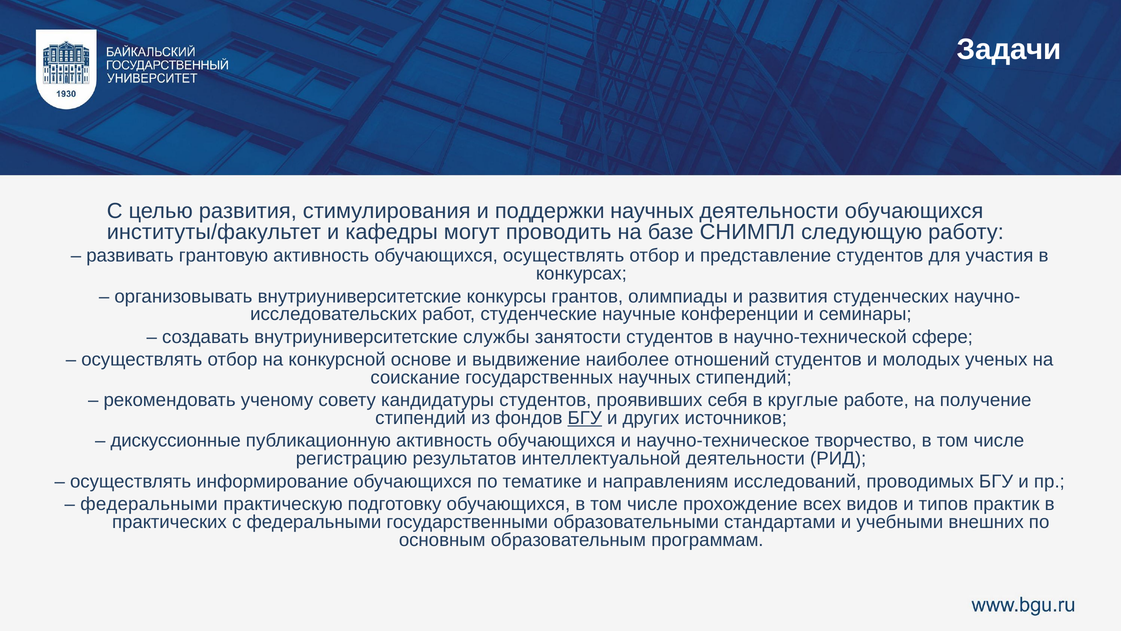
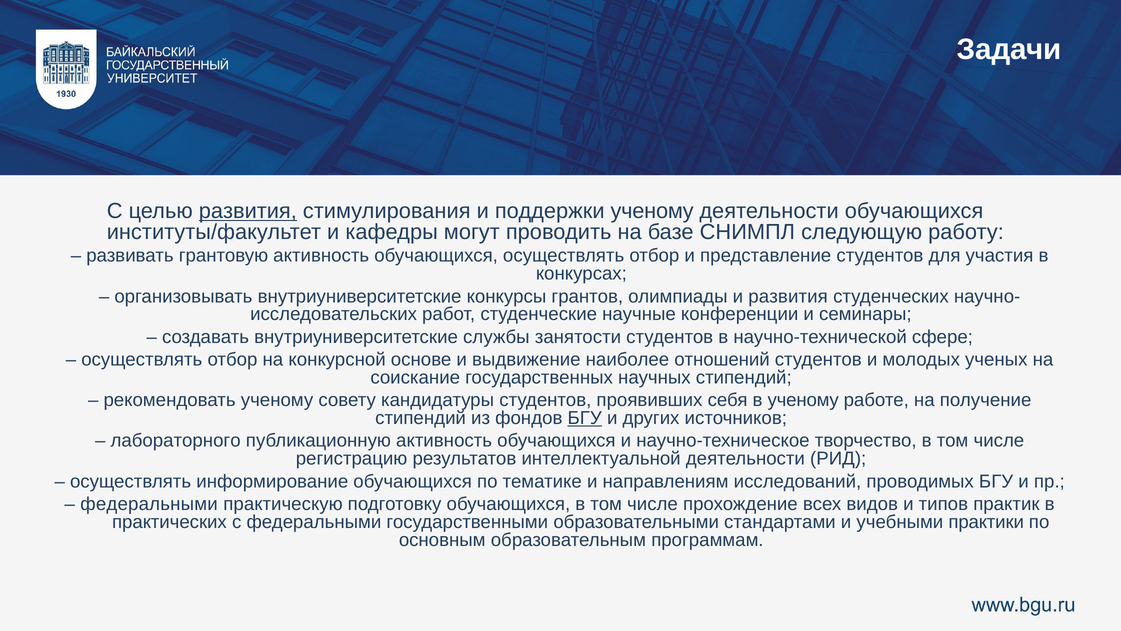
развития underline: none -> present (248, 211)
поддержки научных: научных -> ученому (652, 211)
в круглые: круглые -> ученому (803, 400)
дискуссионные: дискуссионные -> лабораторного (176, 441)
внешних: внешних -> практики (986, 522)
